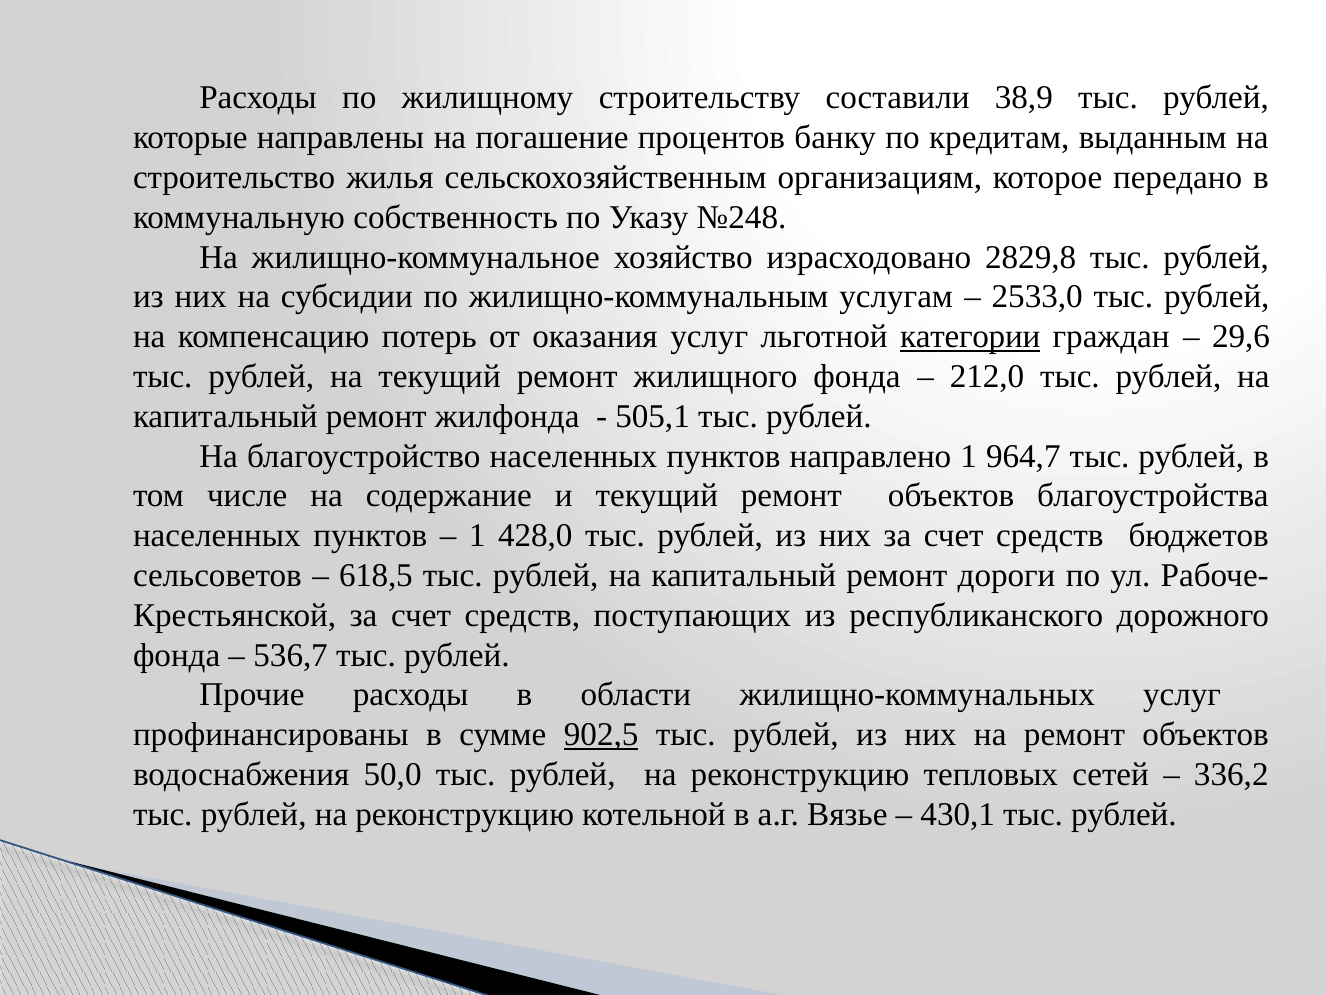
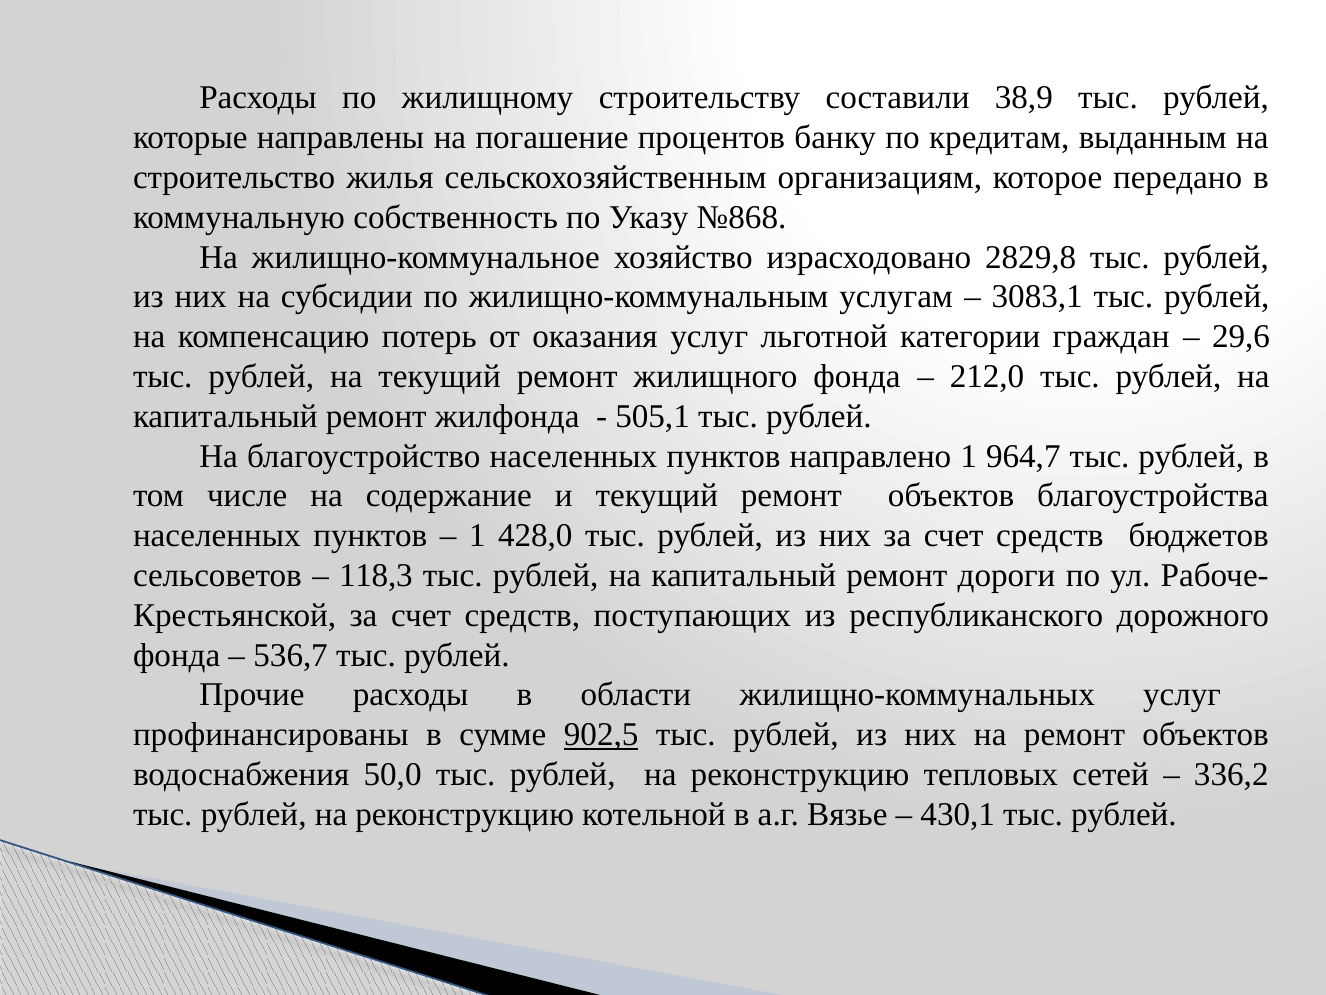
№248: №248 -> №868 (742, 217)
2533,0: 2533,0 -> 3083,1 (1037, 297)
категории underline: present -> none (970, 337)
618,5: 618,5 -> 118,3 (376, 575)
